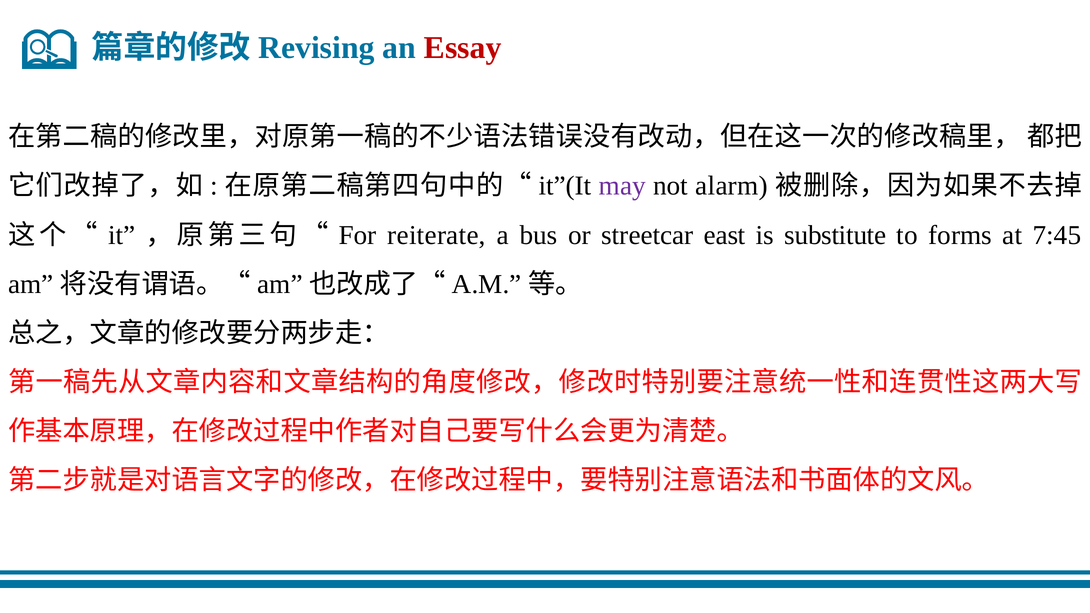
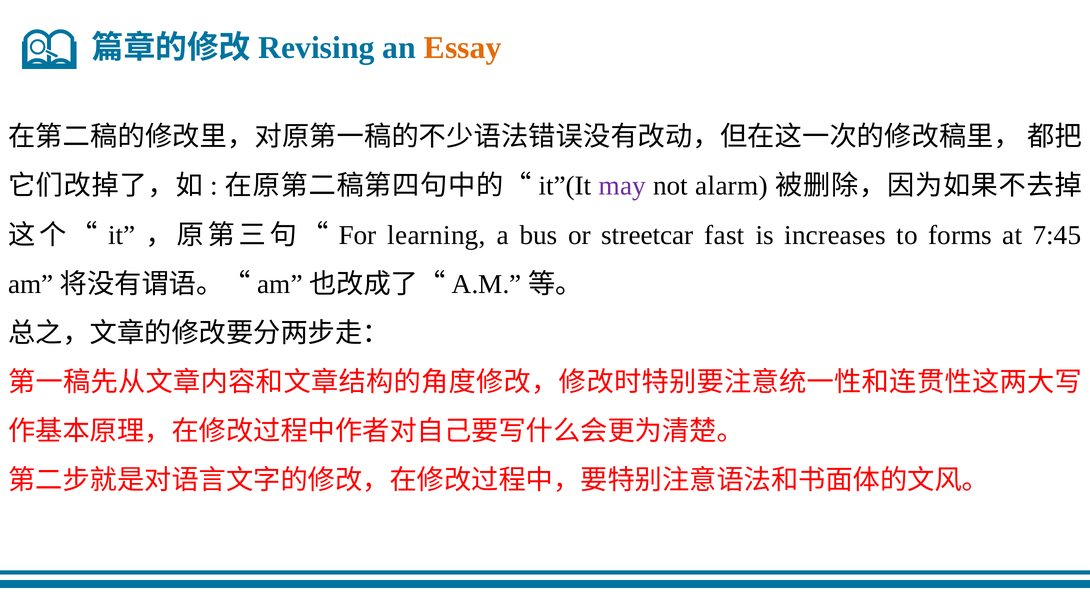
Essay colour: red -> orange (463, 48)
reiterate: reiterate -> learning (437, 235)
east: east -> fast (724, 235)
substitute: substitute -> increases (835, 235)
